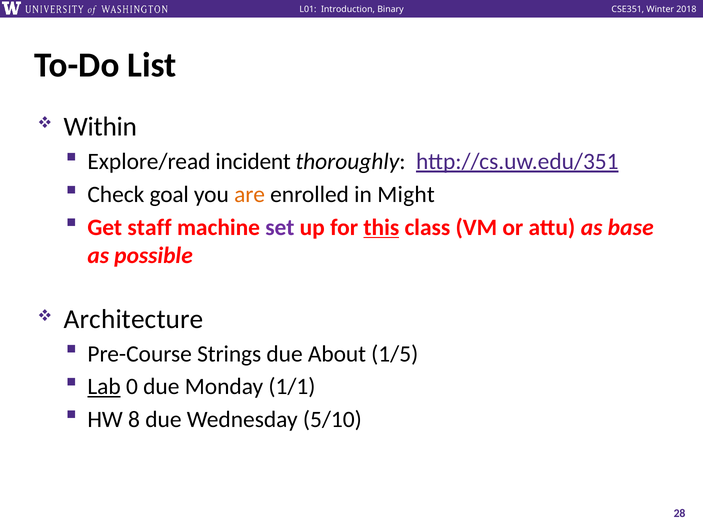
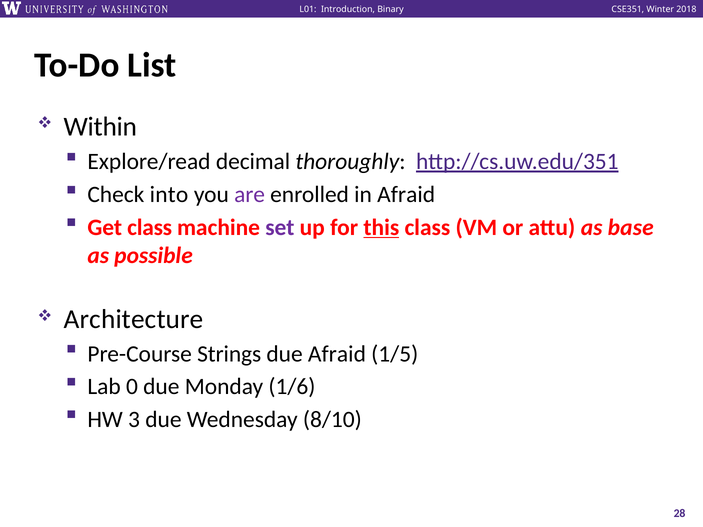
incident: incident -> decimal (253, 161)
goal: goal -> into (169, 195)
are colour: orange -> purple (250, 195)
in Might: Might -> Afraid (406, 195)
Get staff: staff -> class (150, 228)
due About: About -> Afraid (337, 354)
Lab underline: present -> none (104, 387)
1/1: 1/1 -> 1/6 (292, 387)
8: 8 -> 3 (134, 420)
5/10: 5/10 -> 8/10 (332, 420)
